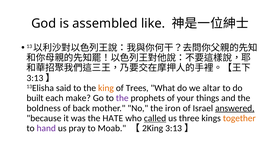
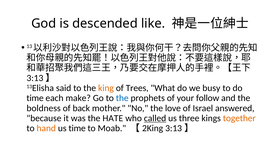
assembled: assembled -> descended (105, 24)
altar: altar -> busy (211, 88)
built: built -> time (35, 98)
the colour: purple -> blue (122, 98)
things: things -> follow (208, 98)
iron: iron -> love (173, 108)
answered underline: present -> none (235, 108)
hand colour: purple -> orange (46, 129)
us pray: pray -> time (77, 129)
